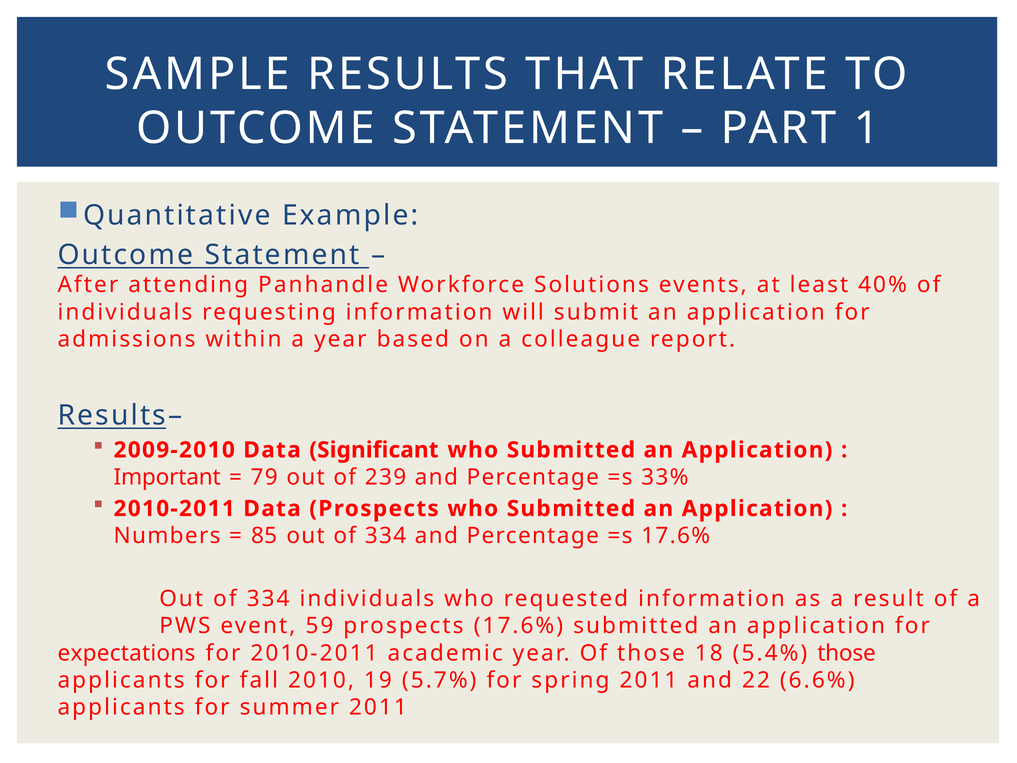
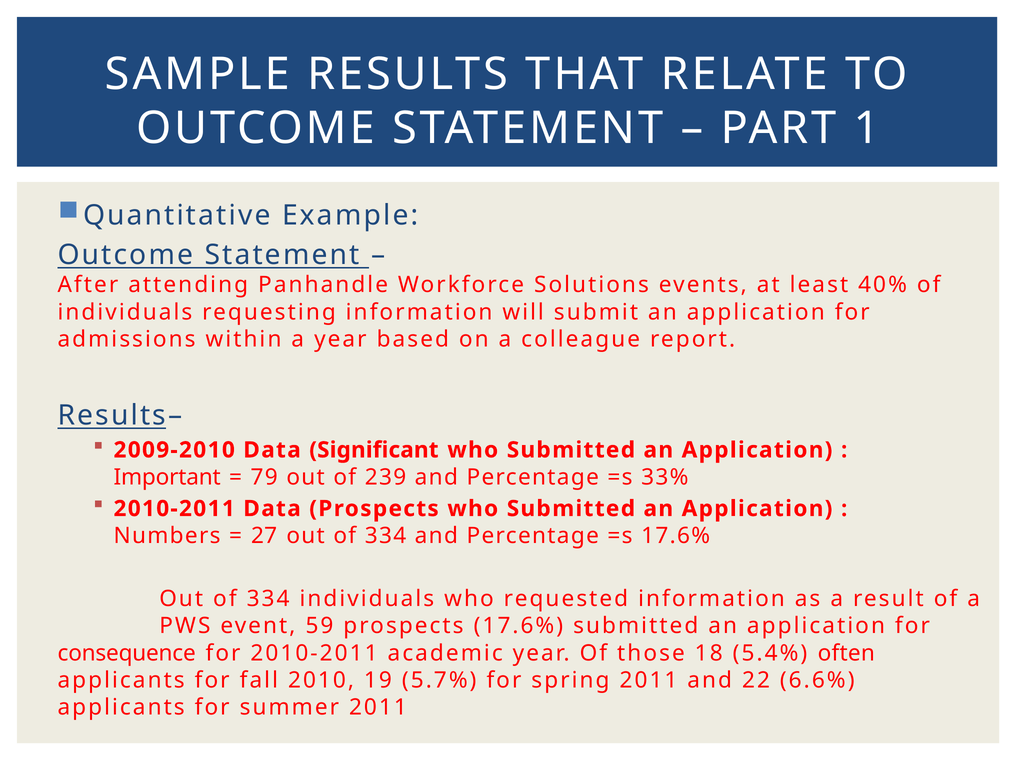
85: 85 -> 27 (264, 536)
expectations: expectations -> consequence (127, 653)
5.4% those: those -> often (846, 653)
